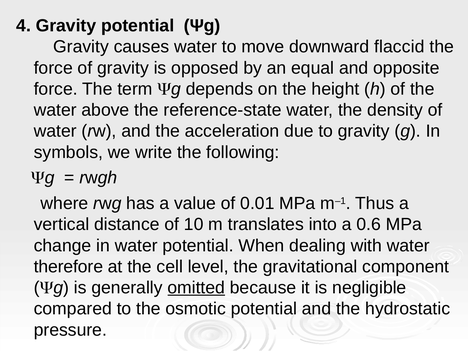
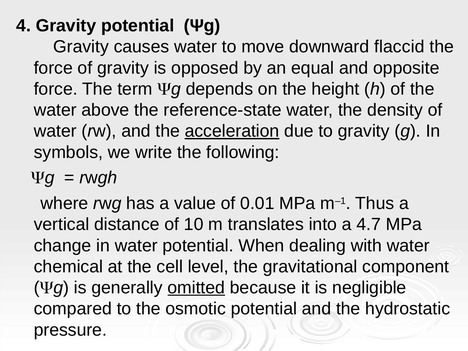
acceleration underline: none -> present (232, 131)
0.6: 0.6 -> 4.7 (369, 225)
therefore: therefore -> chemical (68, 267)
